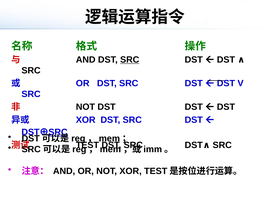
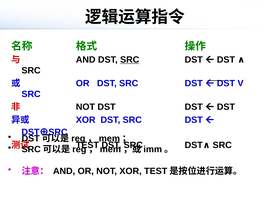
SRC underline: present -> none (58, 132)
